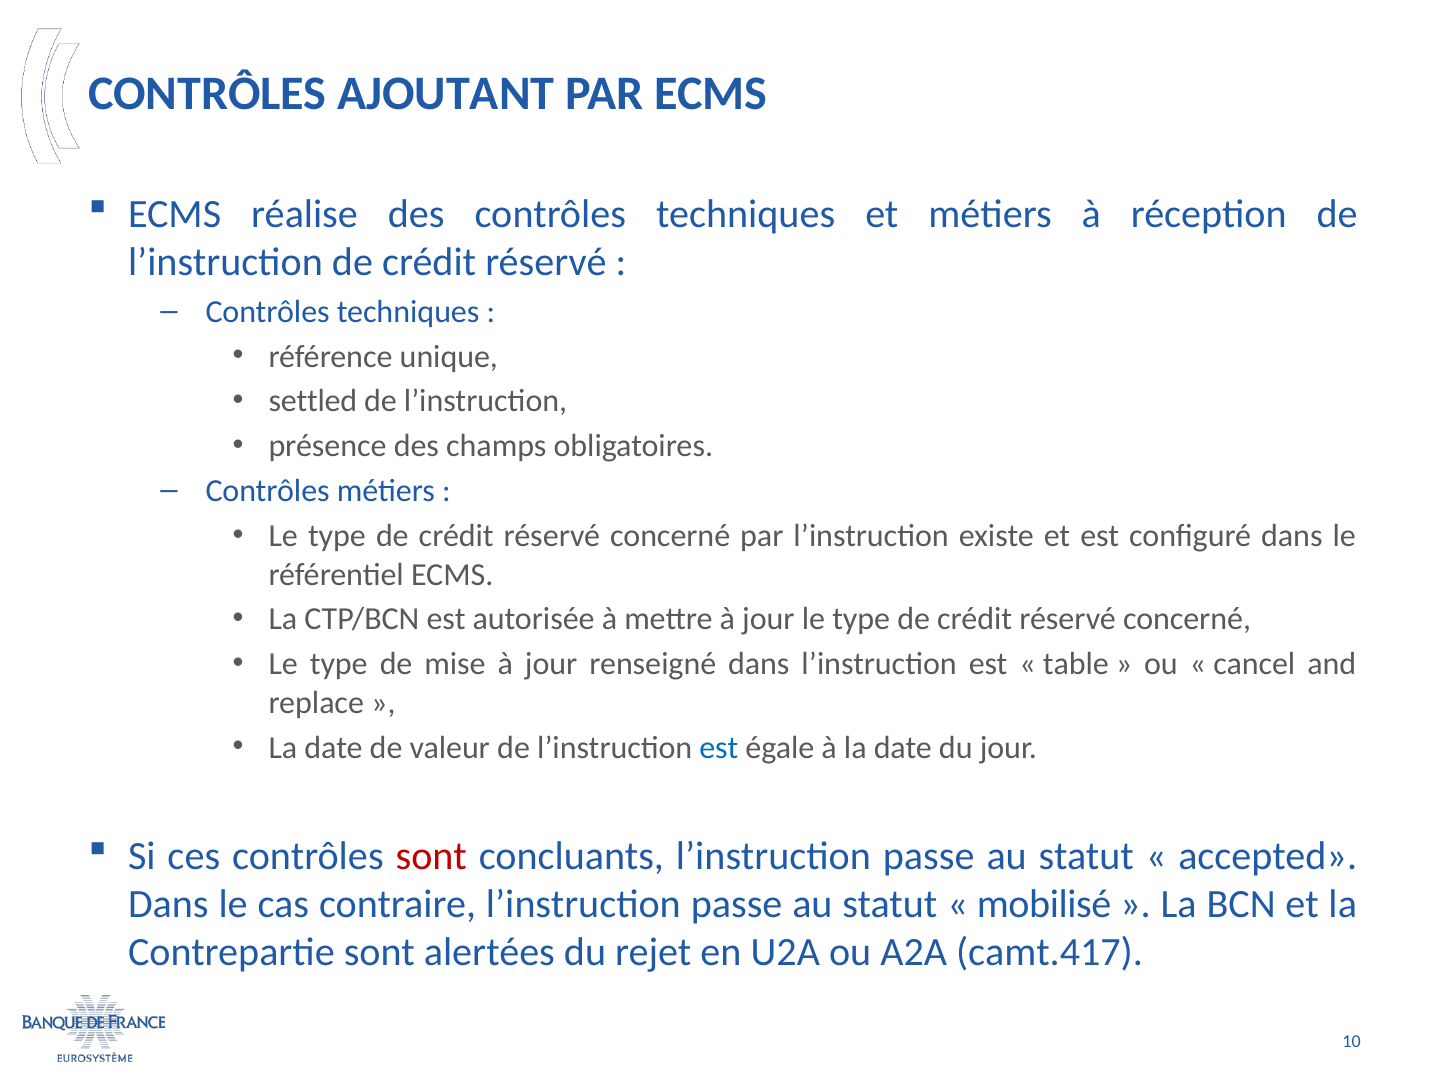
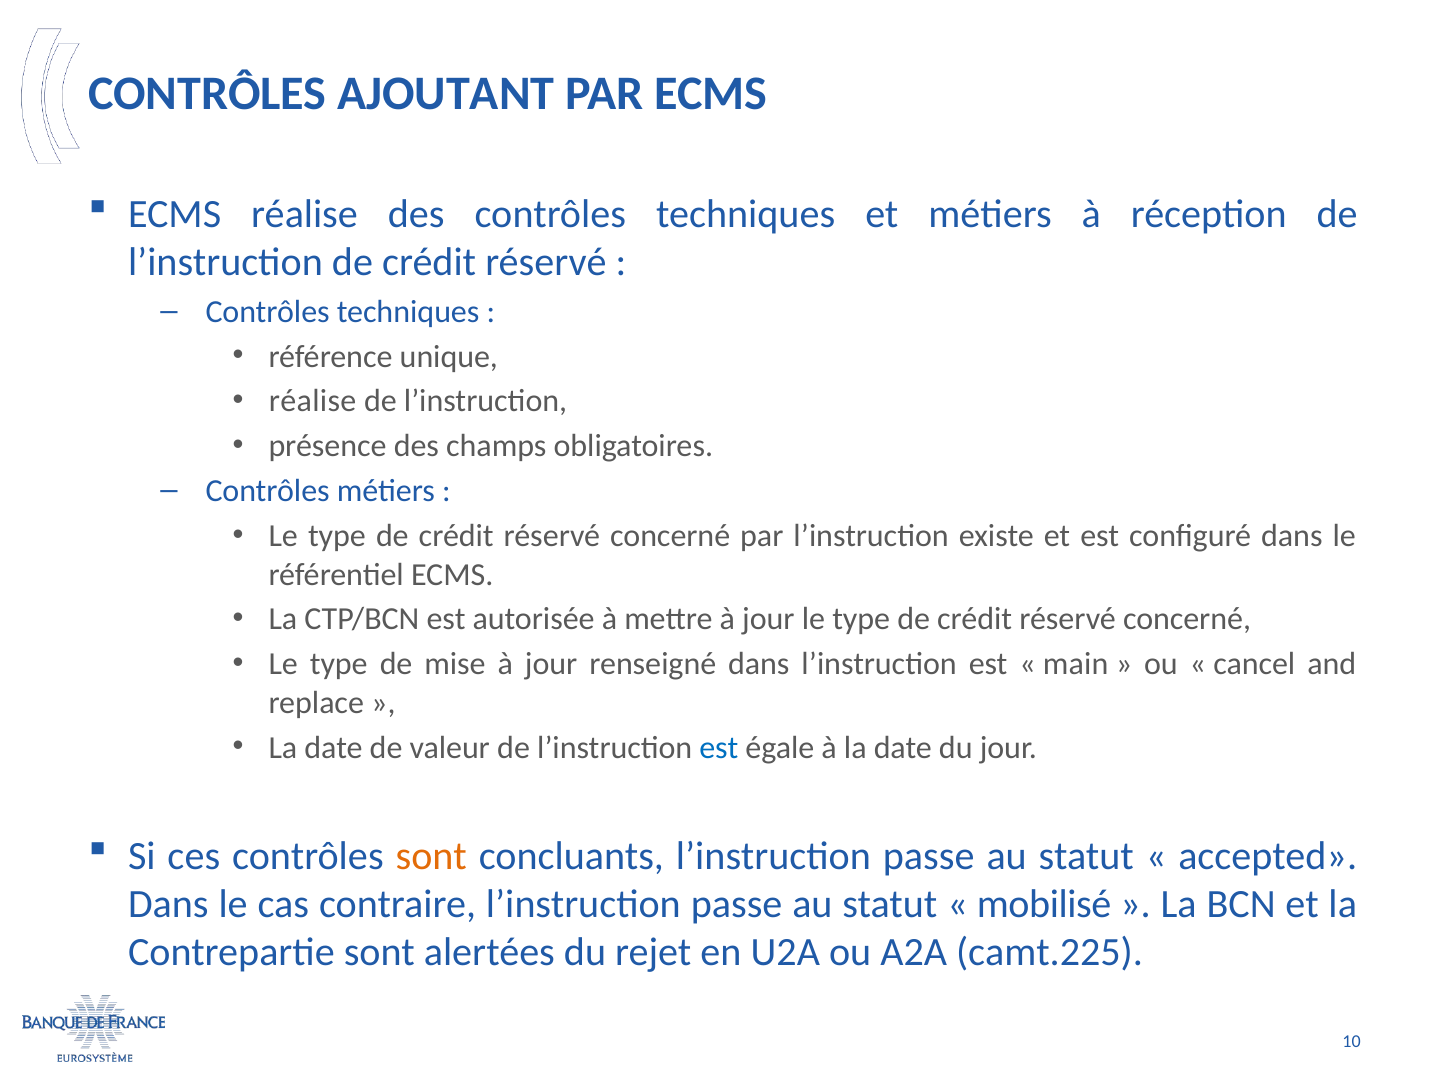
settled: settled -> réalise (313, 401)
table: table -> main (1076, 664)
sont colour: red -> orange (431, 856)
camt.417: camt.417 -> camt.225 (1049, 953)
